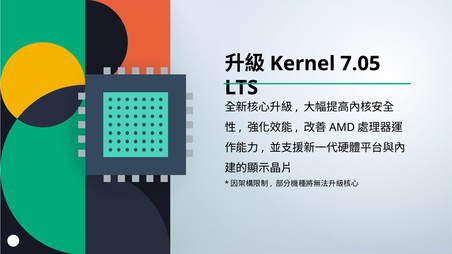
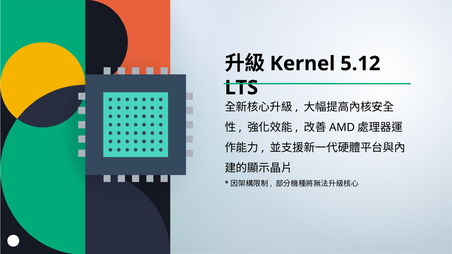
7.05: 7.05 -> 5.12 (360, 64)
